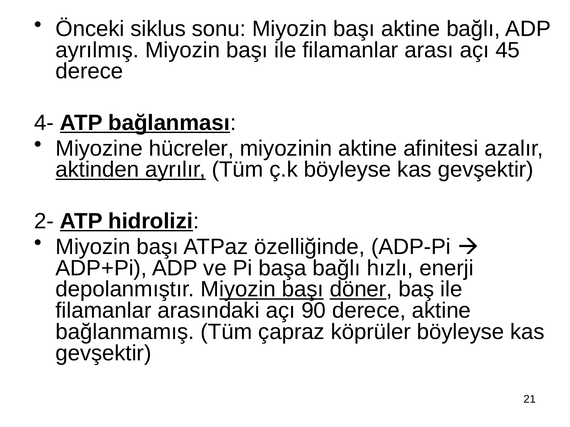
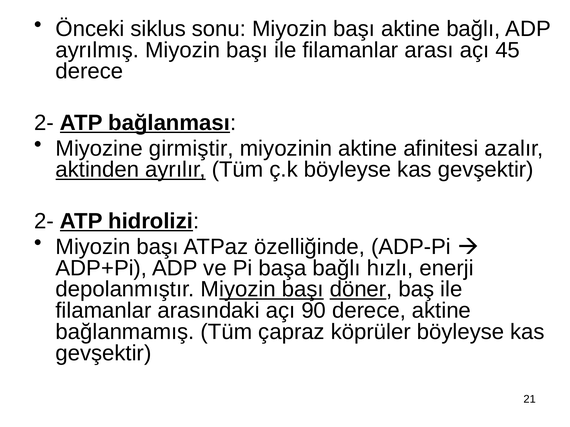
4-: 4- -> 2- (44, 123)
hücreler: hücreler -> girmiştir (191, 149)
